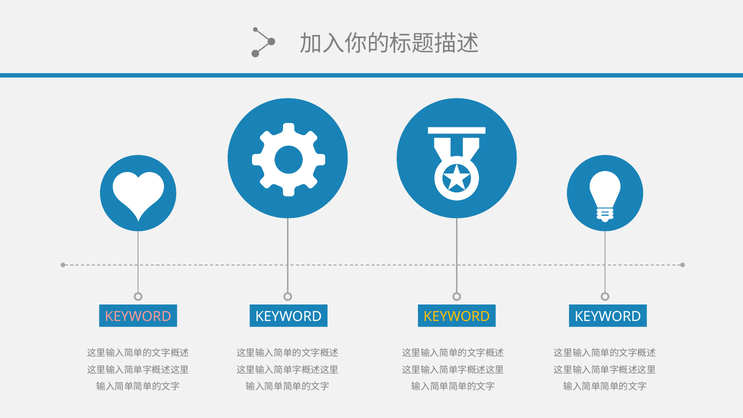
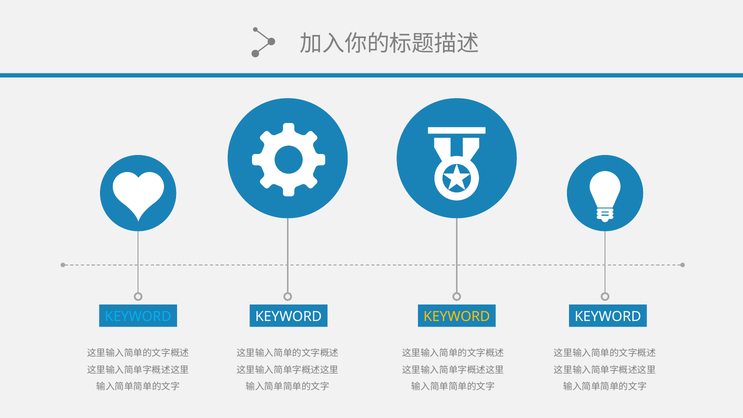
KEYWORD colour: pink -> light blue (138, 317)
